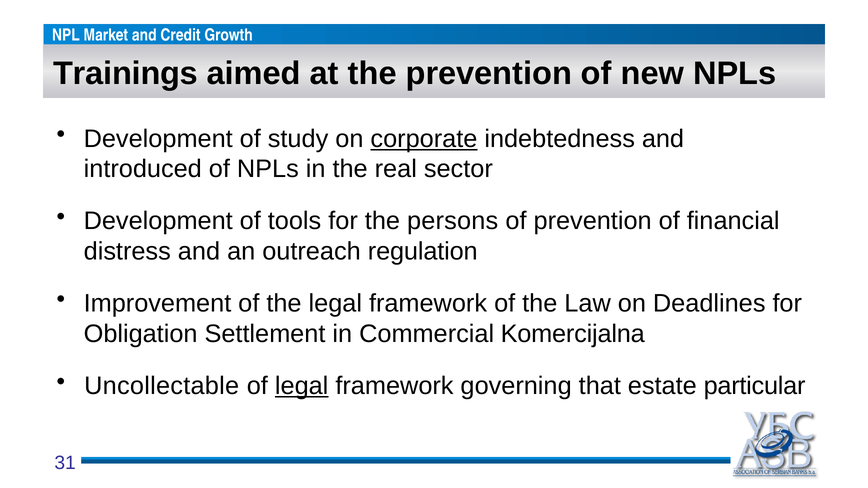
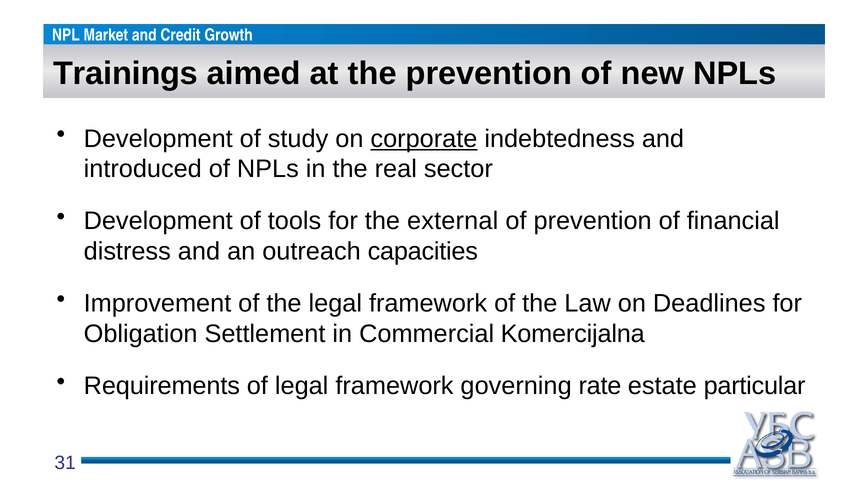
persons: persons -> external (453, 221)
regulation: regulation -> capacities (423, 252)
Uncollectable: Uncollectable -> Requirements (162, 386)
legal underline: present -> none (302, 386)
that: that -> rate (600, 386)
